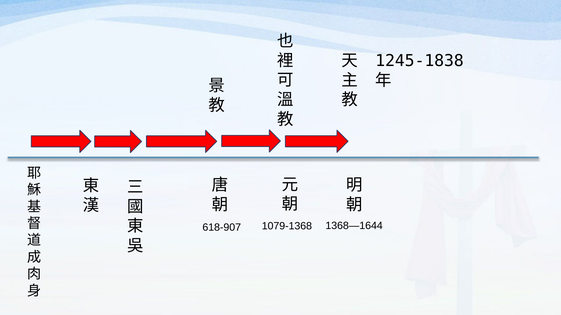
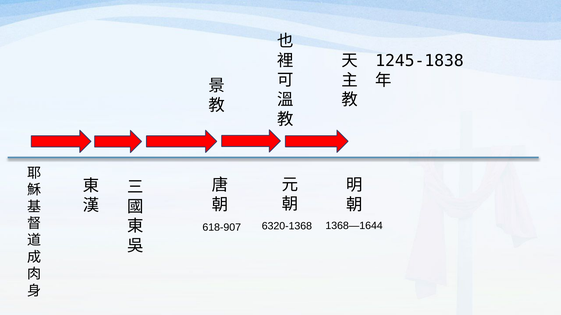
1079-1368: 1079-1368 -> 6320-1368 (287, 227)
